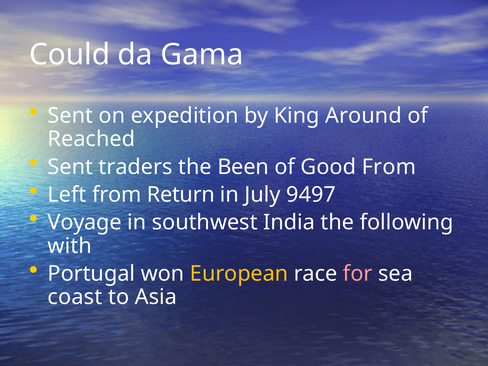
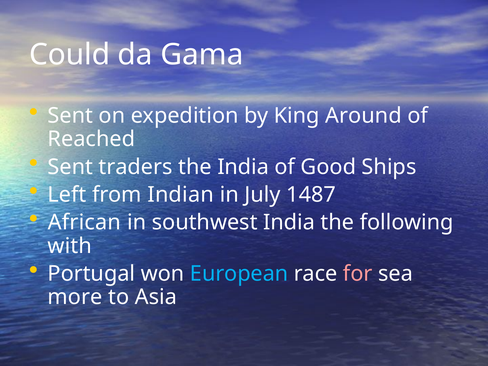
the Been: Been -> India (243, 167)
Good From: From -> Ships (389, 167)
Return: Return -> Indian (181, 195)
9497: 9497 -> 1487 (311, 195)
Voyage: Voyage -> African (84, 222)
European colour: yellow -> light blue (239, 274)
coast: coast -> more (75, 297)
